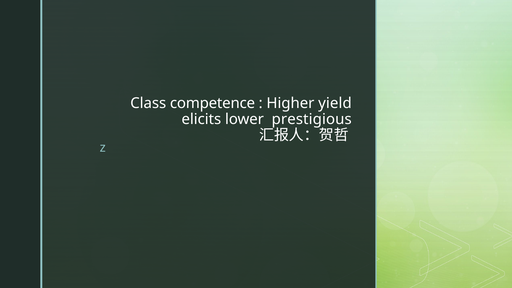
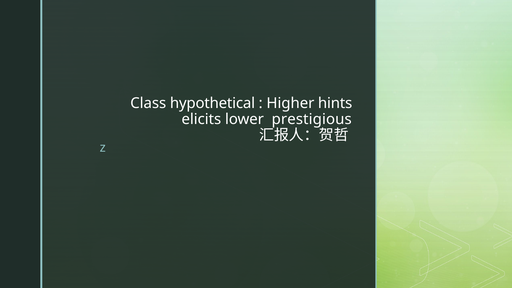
competence: competence -> hypothetical (212, 103)
yield: yield -> hints (335, 103)
